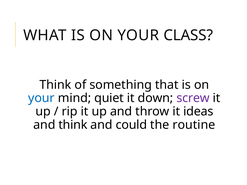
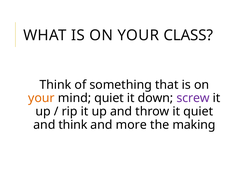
your colour: blue -> orange (41, 98)
it ideas: ideas -> quiet (198, 112)
could: could -> more (131, 125)
routine: routine -> making (194, 125)
